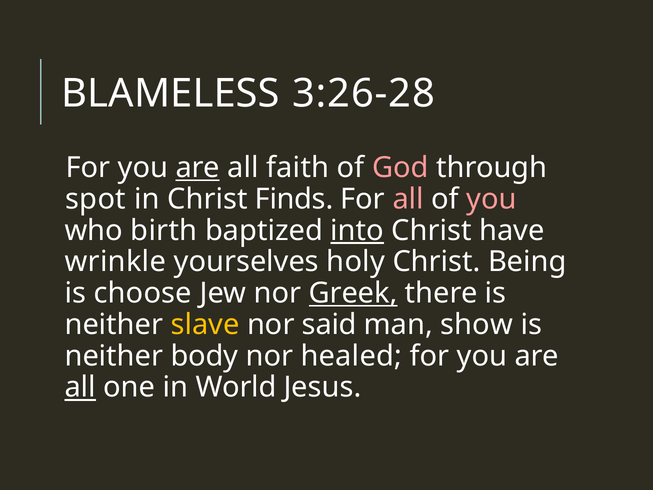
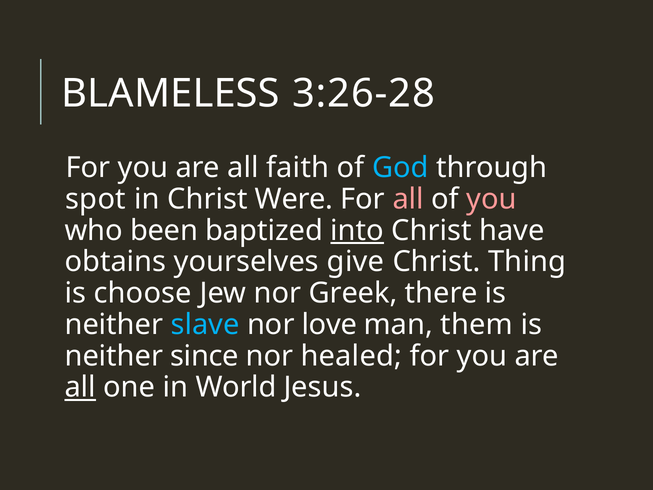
are underline: present -> none (198, 168)
God colour: pink -> light blue (400, 168)
Finds: Finds -> Were (294, 199)
birth: birth -> been (164, 230)
wrinkle: wrinkle -> obtains (115, 262)
holy: holy -> give (356, 262)
Being: Being -> Thing (527, 262)
Greek underline: present -> none (353, 293)
slave colour: yellow -> light blue (205, 324)
said: said -> love (329, 324)
show: show -> them (477, 324)
body: body -> since (205, 356)
